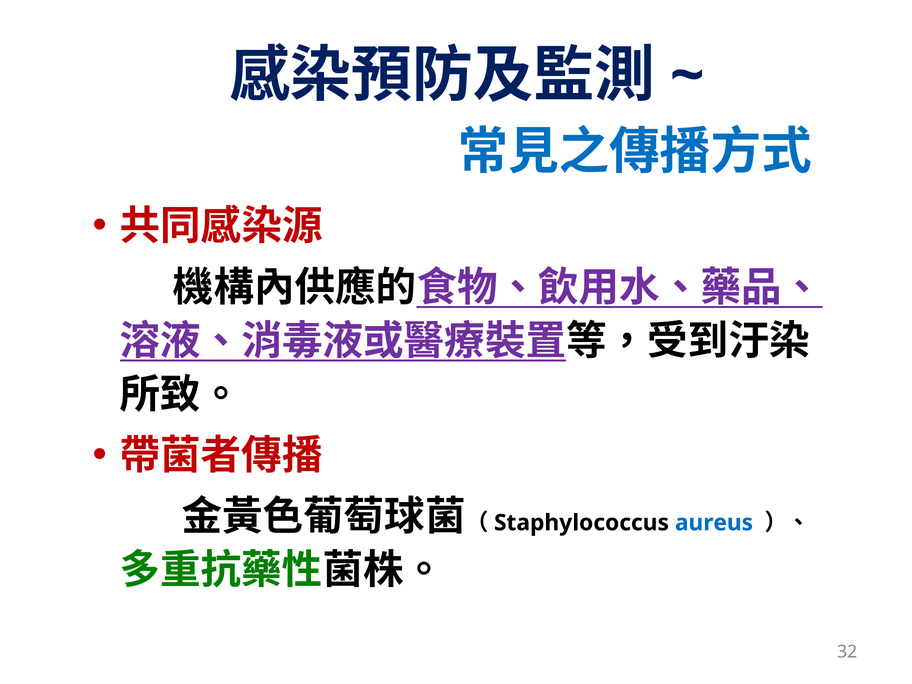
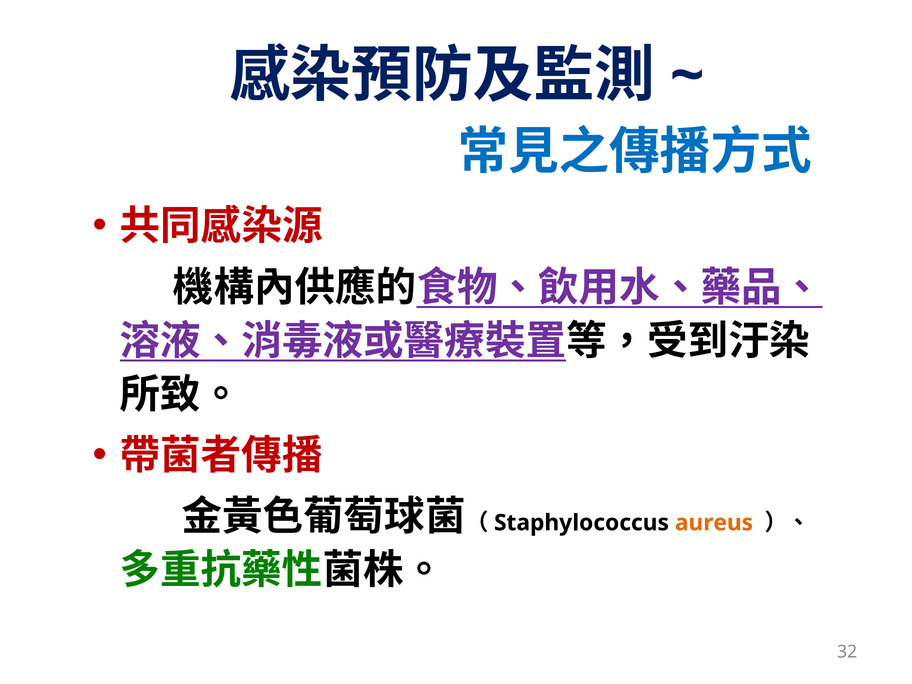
aureus colour: blue -> orange (714, 523)
